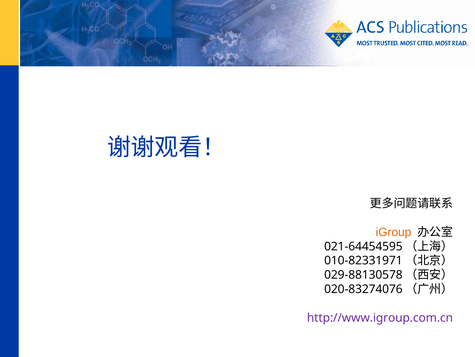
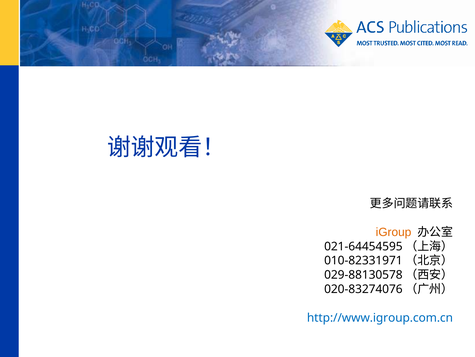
http://www.igroup.com.cn colour: purple -> blue (380, 317)
